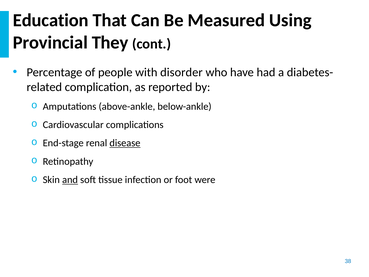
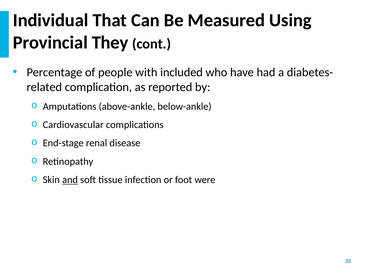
Education: Education -> Individual (51, 20)
disorder: disorder -> included (182, 72)
disease underline: present -> none (125, 143)
